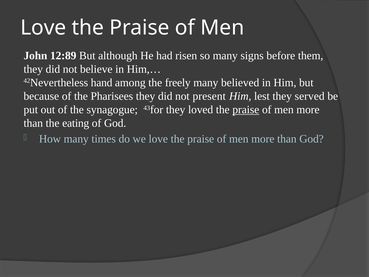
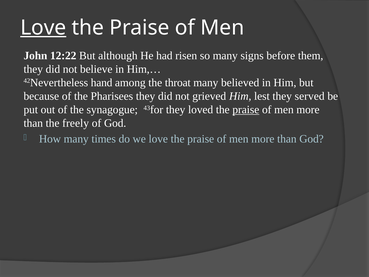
Love underline: none -> present (43, 28)
12:89: 12:89 -> 12:22 (63, 55)
freely: freely -> throat (178, 83)
present: present -> grieved (209, 96)
eating: eating -> freely (76, 123)
